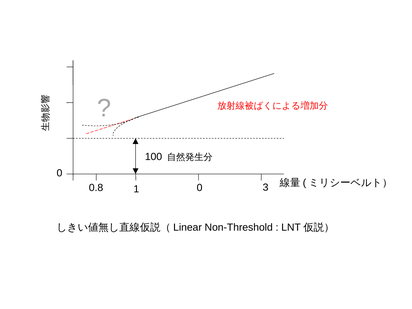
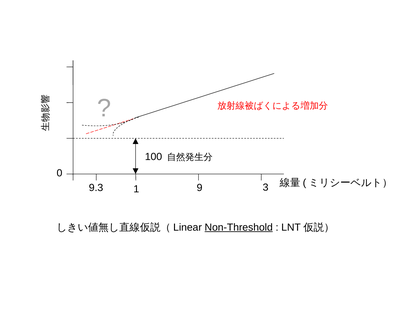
0.8: 0.8 -> 9.3 (96, 188)
1 0: 0 -> 9 (200, 188)
Non-Threshold underline: none -> present (239, 227)
